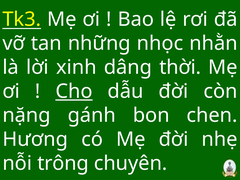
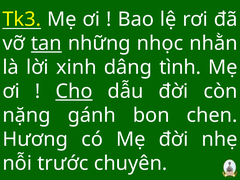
tan underline: none -> present (46, 43)
thời: thời -> tình (180, 67)
trông: trông -> trước (63, 163)
